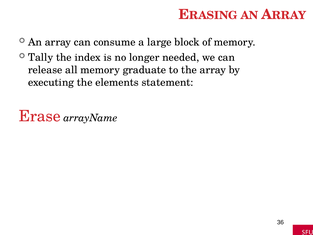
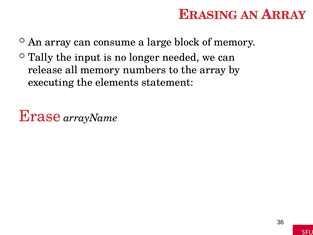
index: index -> input (88, 57)
graduate: graduate -> numbers (144, 70)
